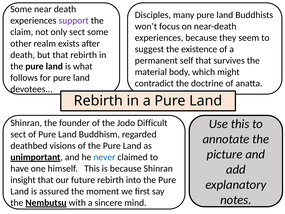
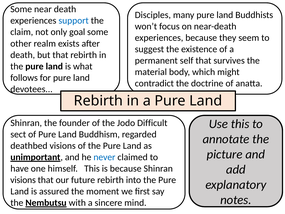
support colour: purple -> blue (74, 21)
only sect: sect -> goal (77, 32)
insight: insight -> visions (23, 180)
